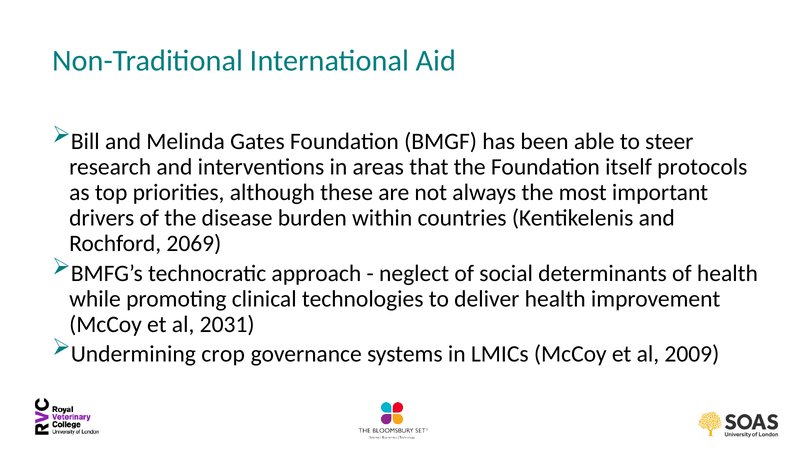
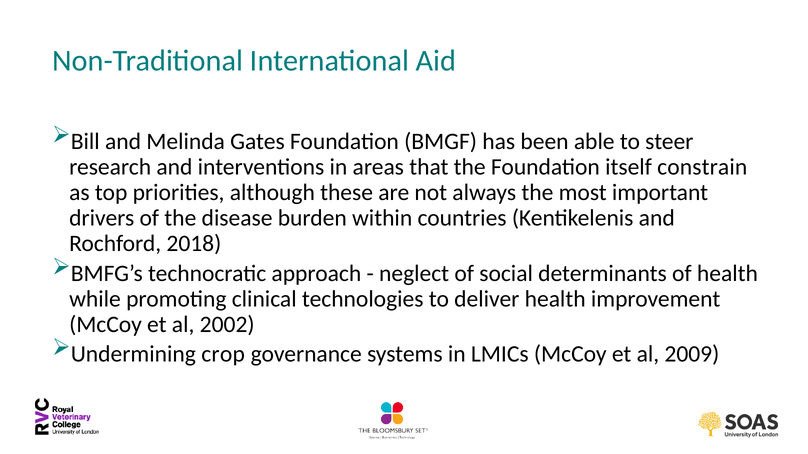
protocols: protocols -> constrain (702, 167)
2069: 2069 -> 2018 (194, 244)
2031: 2031 -> 2002 (227, 325)
